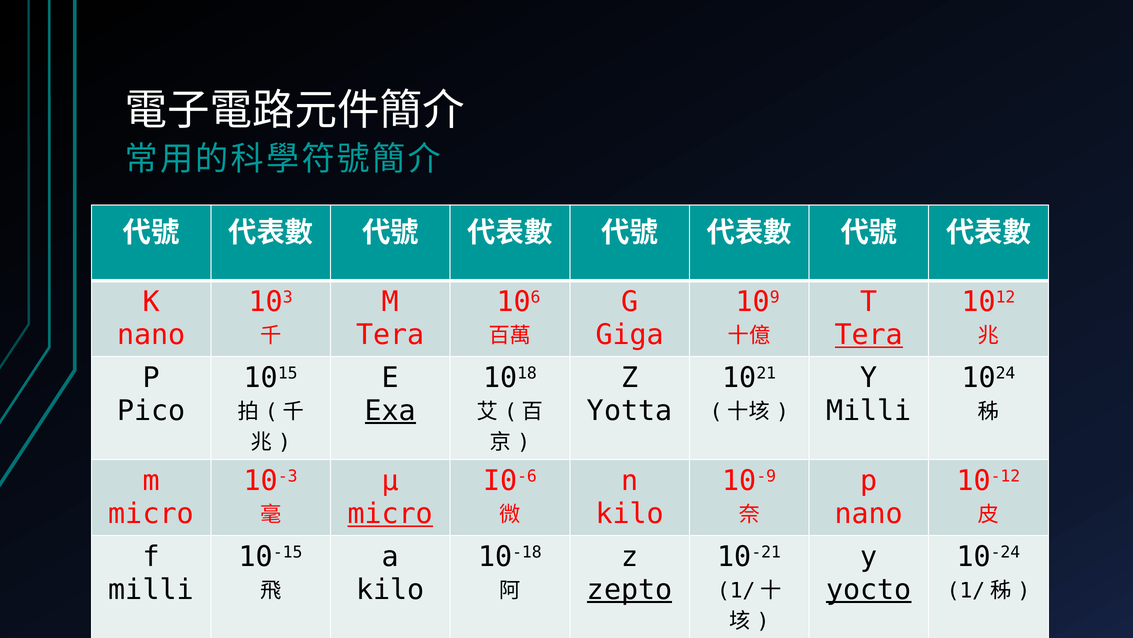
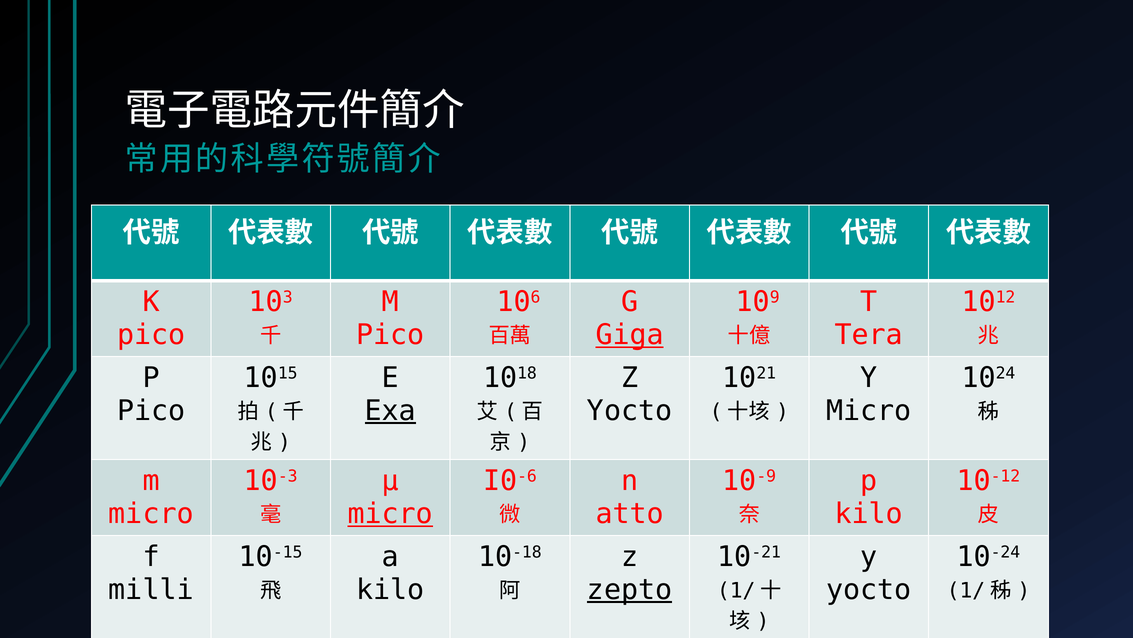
nano: nano -> pico (151, 335)
Tera: Tera -> Pico (390, 335)
Giga underline: none -> present (630, 335)
Tera underline: present -> none (869, 335)
Yotta: Yotta -> Yocto (630, 411)
Milli: Milli -> Micro (869, 411)
kilo: kilo -> atto (630, 514)
nano: nano -> kilo (869, 514)
yocto underline: present -> none (869, 589)
